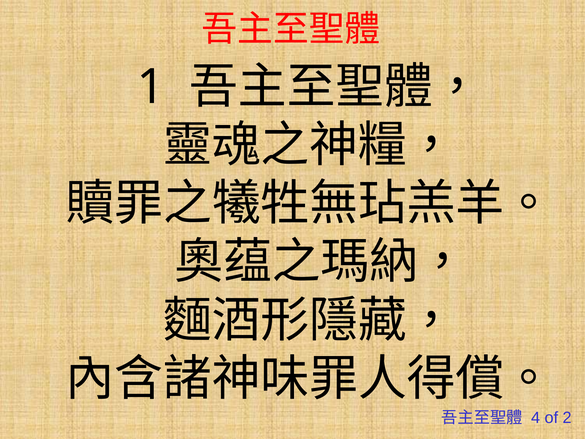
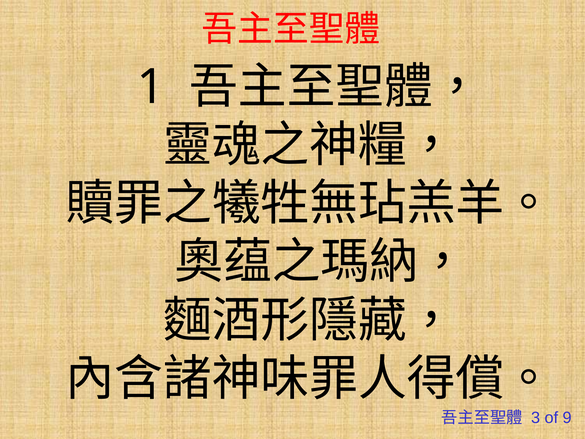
4: 4 -> 3 (536, 417)
2: 2 -> 9 (567, 417)
